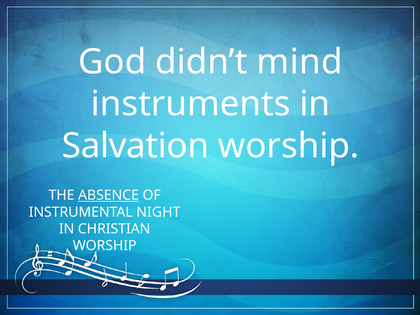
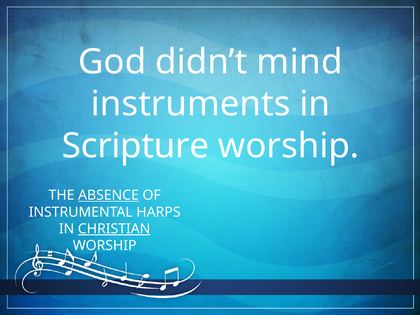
Salvation: Salvation -> Scripture (135, 146)
NIGHT: NIGHT -> HARPS (158, 212)
CHRISTIAN underline: none -> present (114, 229)
